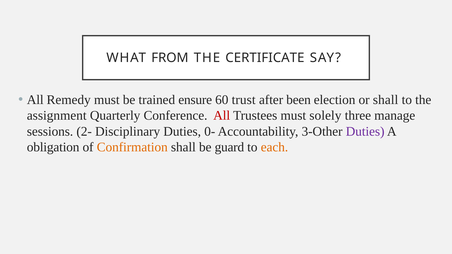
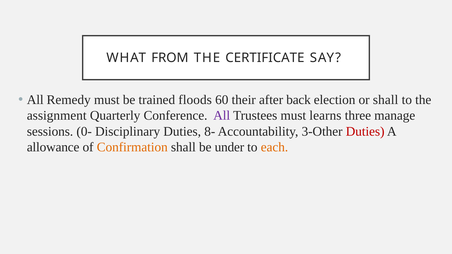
ensure: ensure -> floods (195, 100)
trust: trust -> their (244, 100)
been: been -> back (299, 100)
All colour: red -> purple (222, 116)
solely: solely -> learns (325, 116)
2-: 2- -> 0- (84, 132)
0-: 0- -> 8- (210, 132)
Duties colour: purple -> red (365, 132)
obligation: obligation -> allowance (53, 147)
guard: guard -> under (229, 147)
